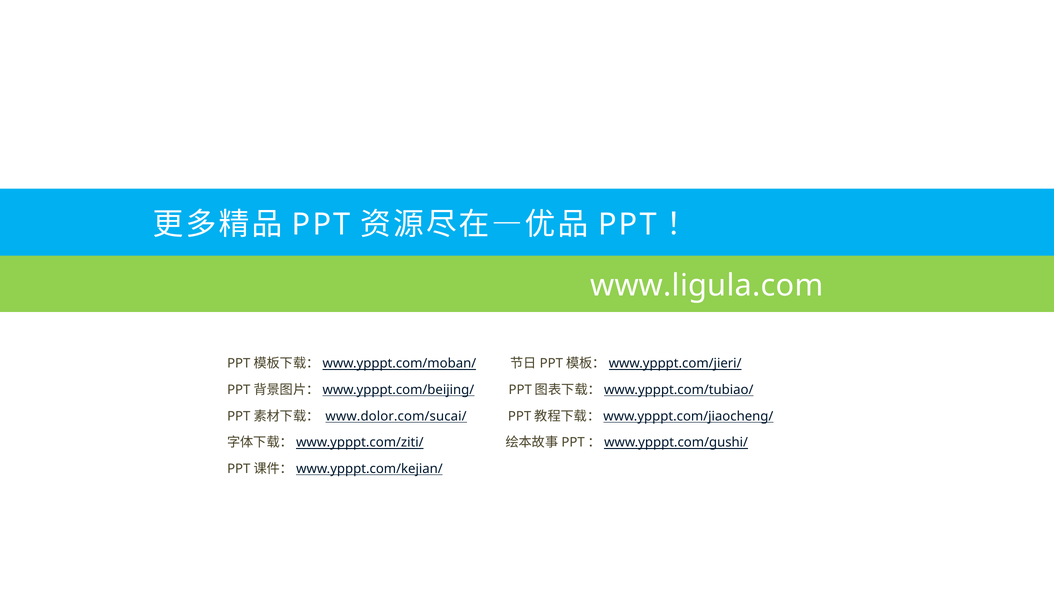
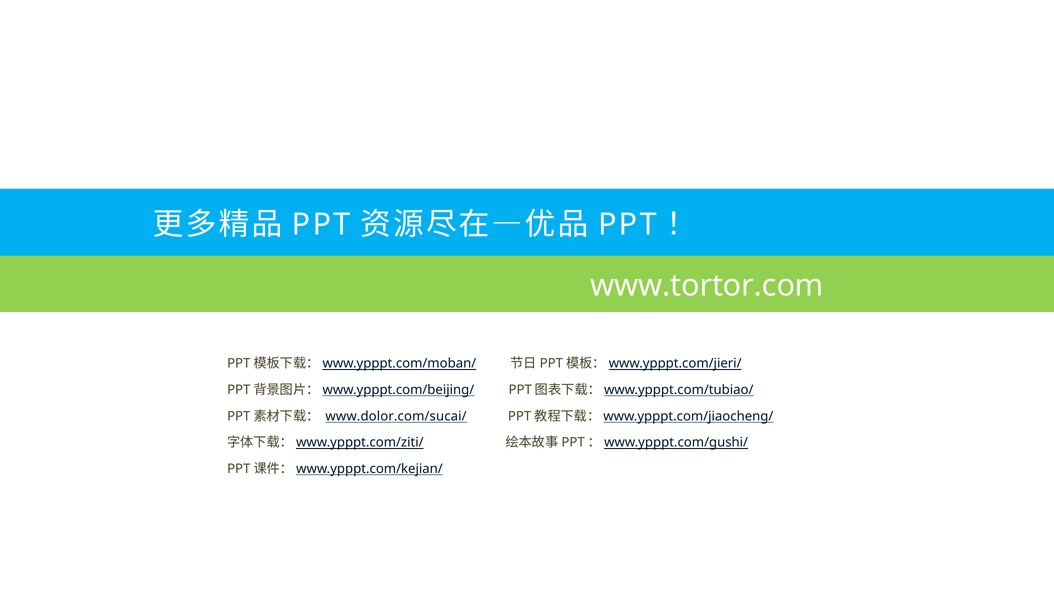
www.ligula.com: www.ligula.com -> www.tortor.com (707, 286)
